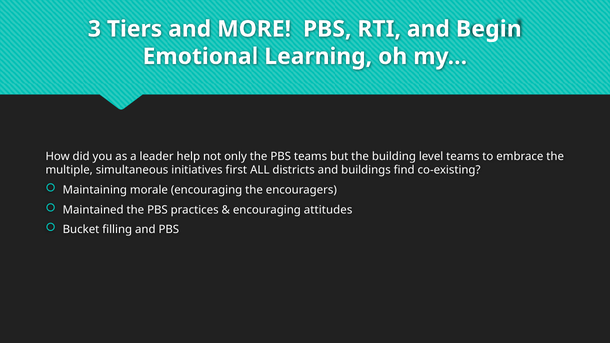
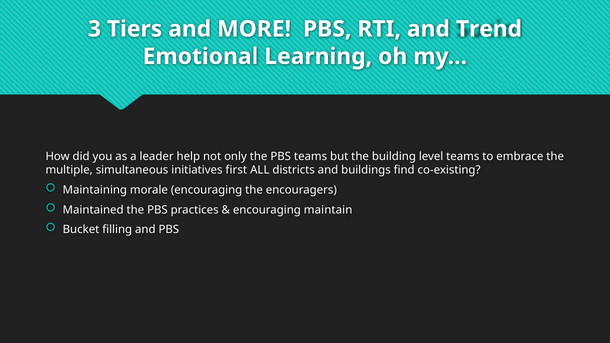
Begin: Begin -> Trend (489, 29)
attitudes: attitudes -> maintain (328, 210)
